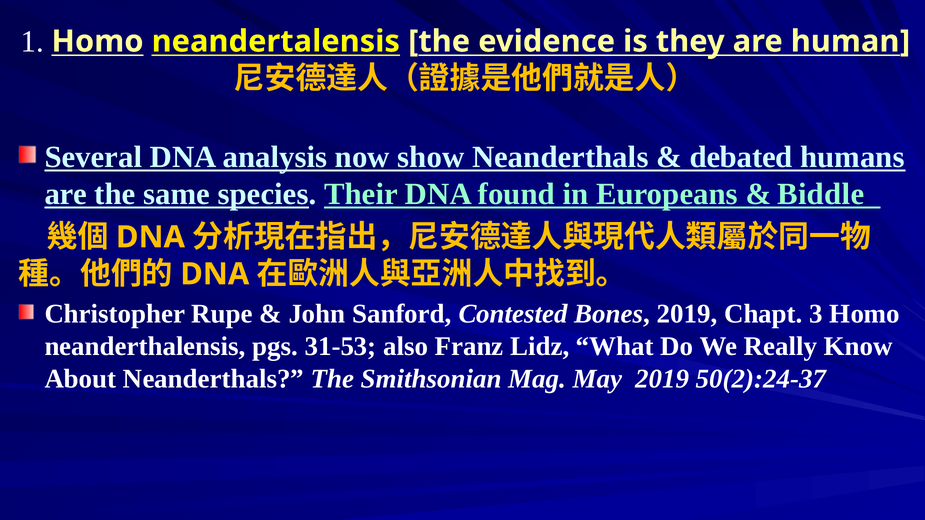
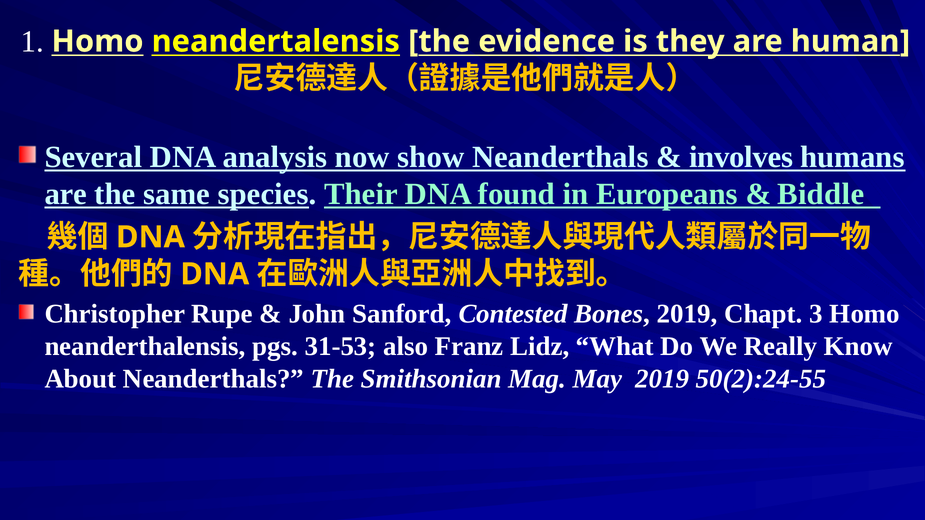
debated: debated -> involves (741, 157)
50(2):24-37: 50(2):24-37 -> 50(2):24-55 (761, 379)
